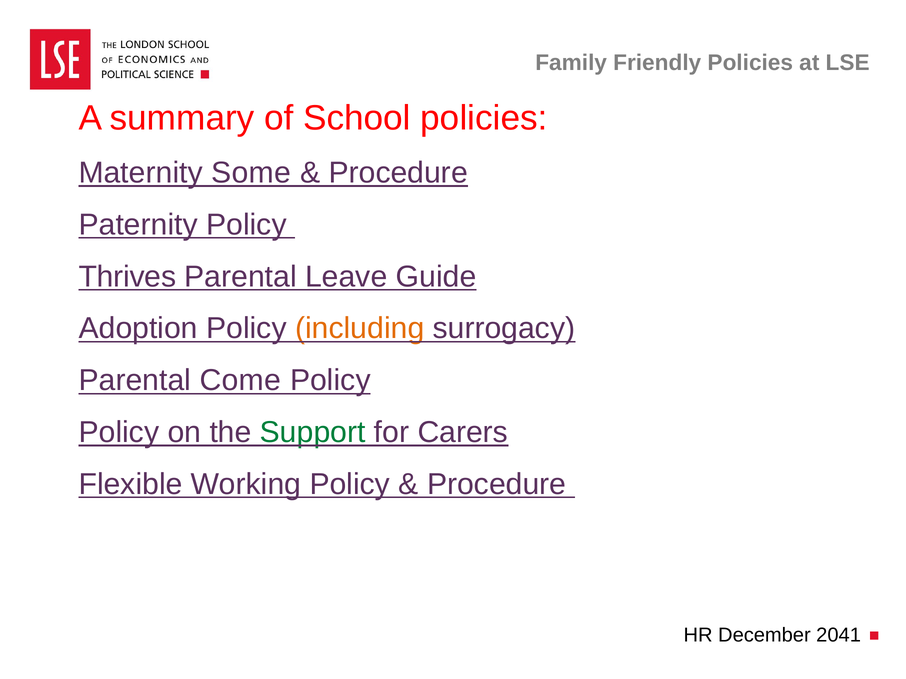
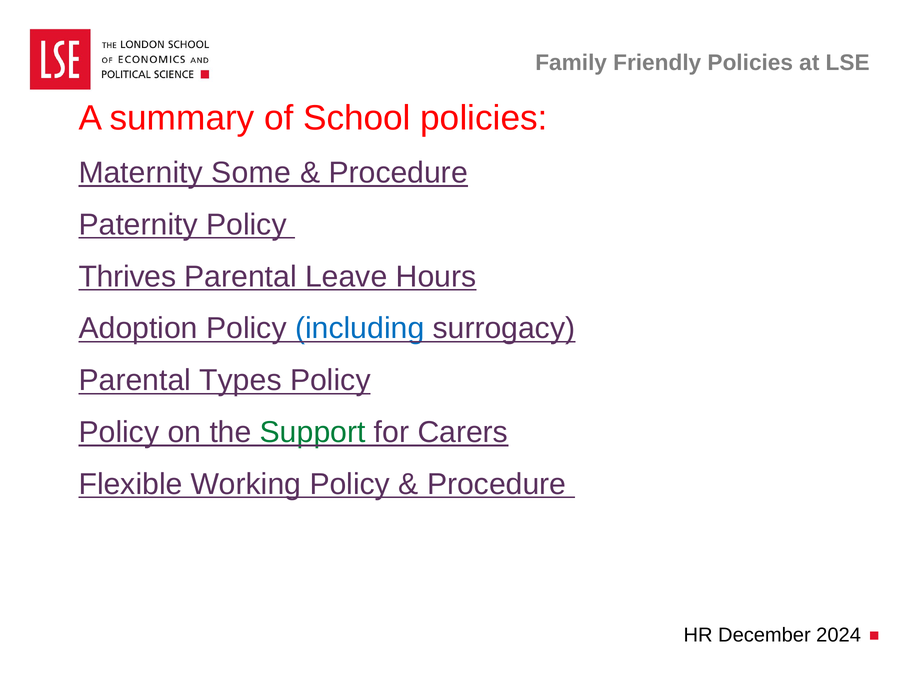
Guide: Guide -> Hours (436, 277)
including colour: orange -> blue (360, 329)
Come: Come -> Types (241, 381)
2041: 2041 -> 2024 (839, 635)
